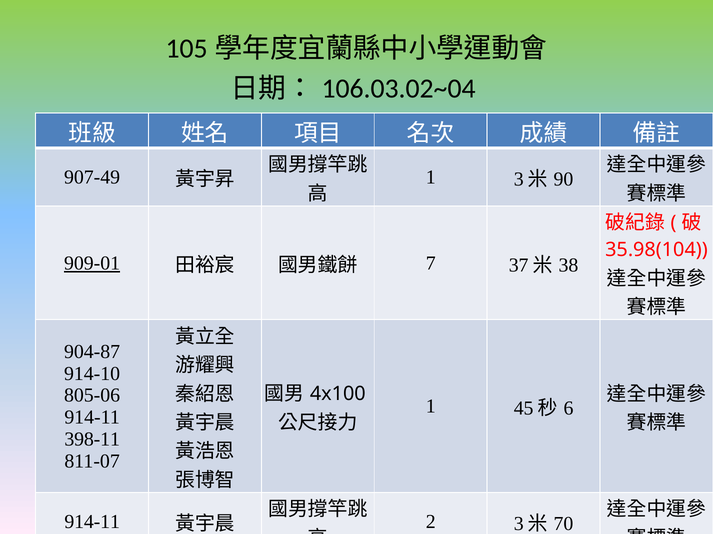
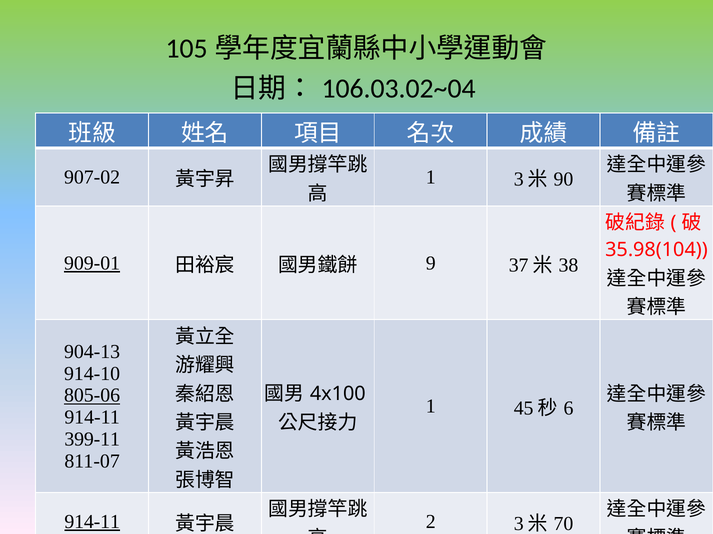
907-49: 907-49 -> 907-02 (92, 178)
7: 7 -> 9 (431, 264)
904-87: 904-87 -> 904-13 (92, 352)
805-06 underline: none -> present (92, 396)
398-11: 398-11 -> 399-11 (92, 440)
914-11 underline: none -> present (92, 522)
